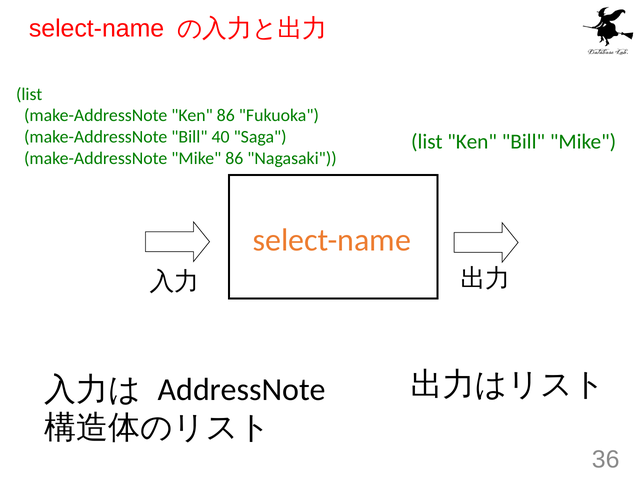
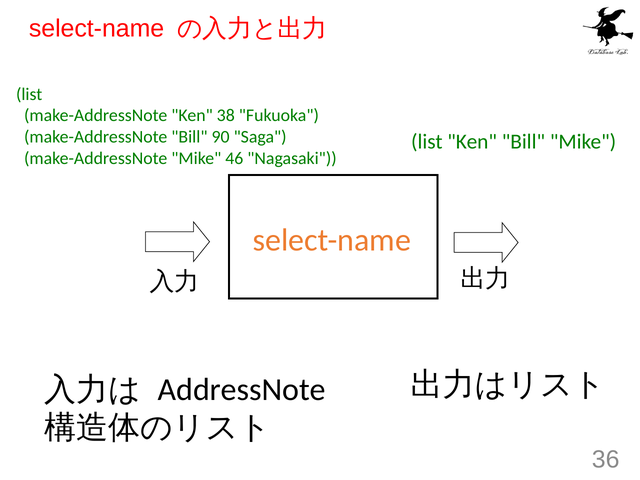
Ken 86: 86 -> 38 (226, 116)
40: 40 -> 90 (221, 137)
Mike 86: 86 -> 46 (234, 158)
